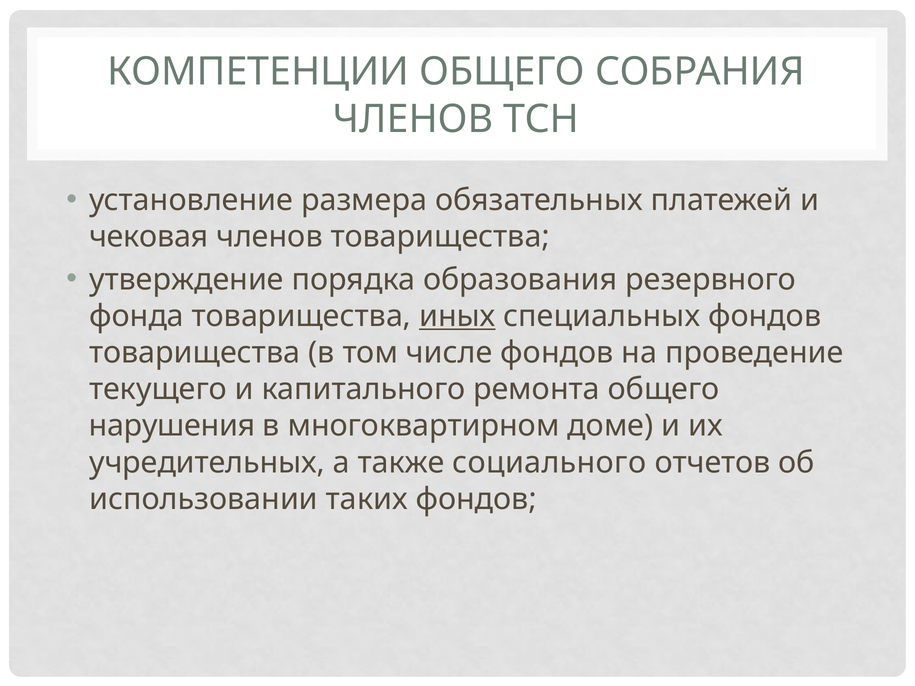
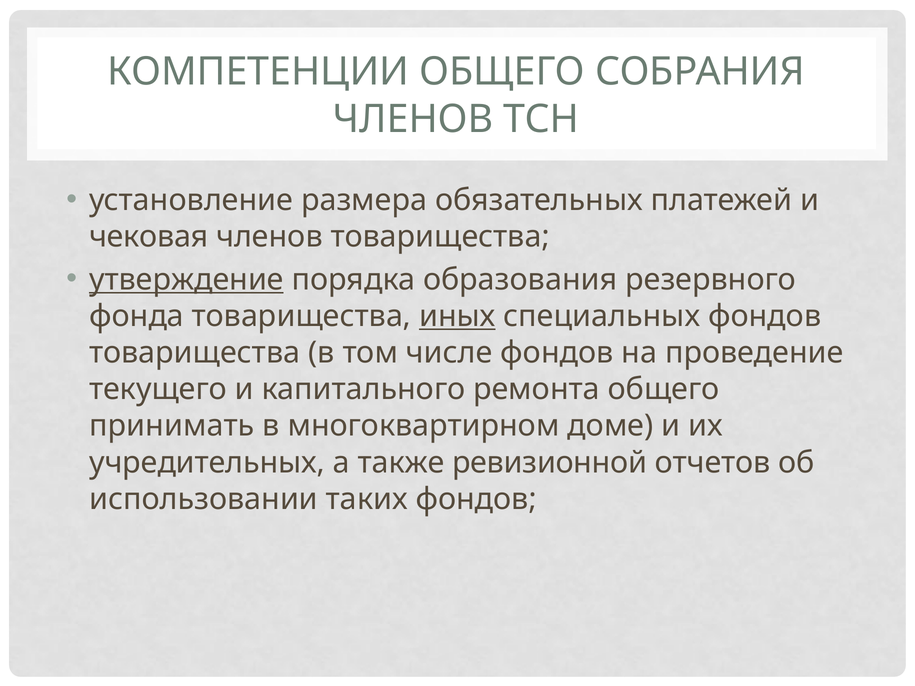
утверждение underline: none -> present (187, 280)
нарушения: нарушения -> принимать (172, 426)
социального: социального -> ревизионной (550, 463)
